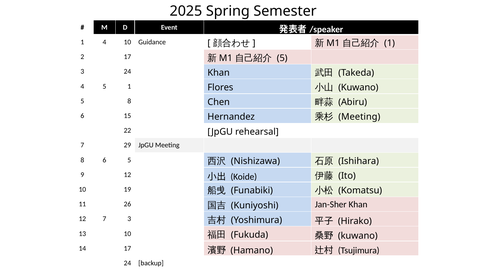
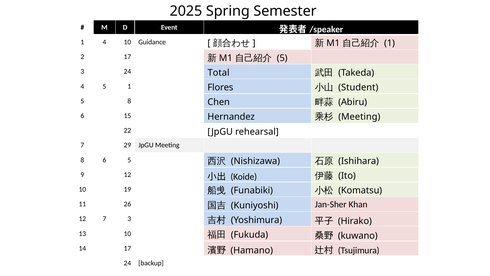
24 Khan: Khan -> Total (219, 73)
Kuwano: Kuwano -> Student (358, 87)
